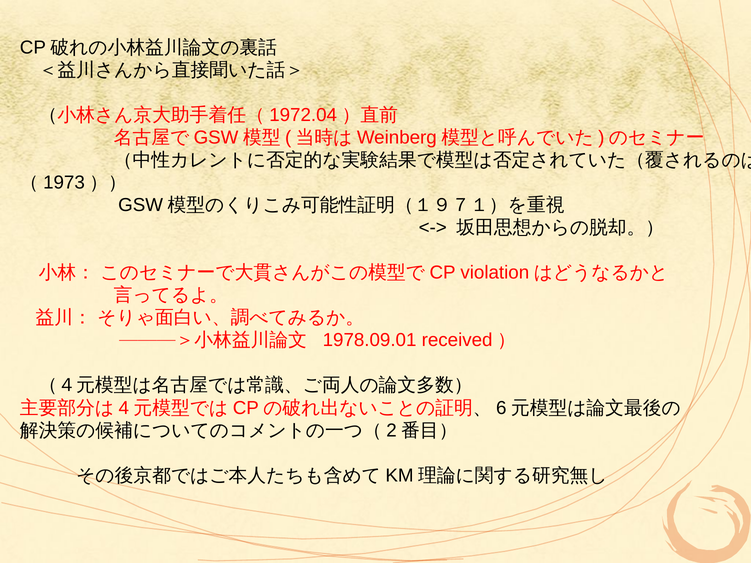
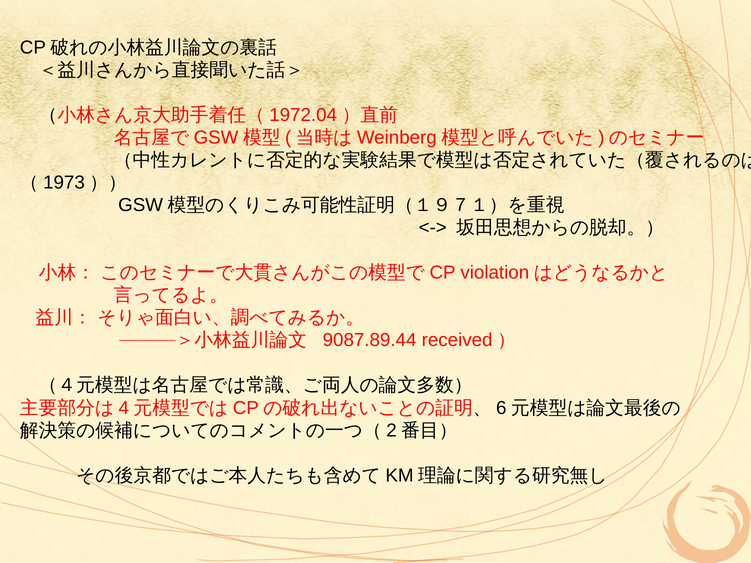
1978.09.01: 1978.09.01 -> 9087.89.44 (370, 340)
